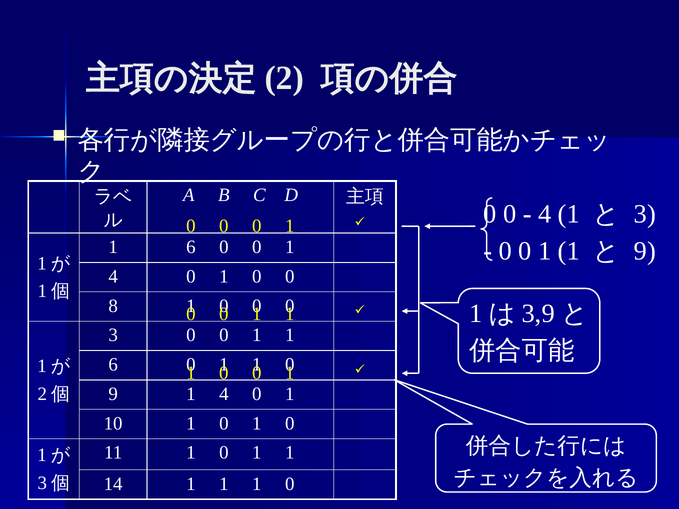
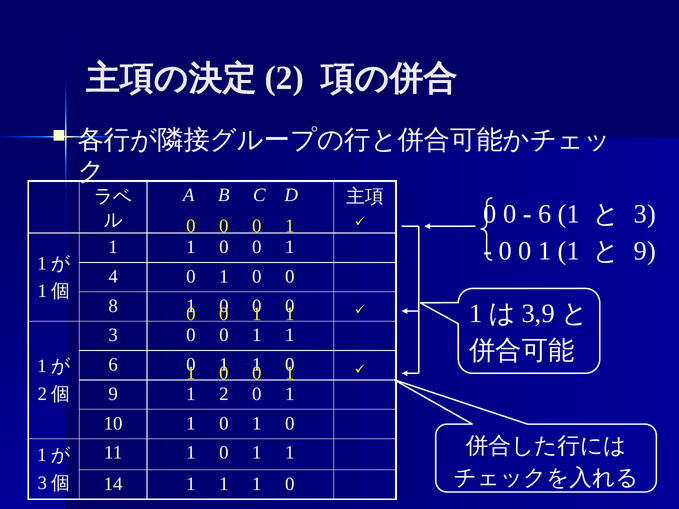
4: 4 -> 6 (545, 214)
6: 6 -> 1 (191, 247)
9 1 4: 4 -> 2 (224, 394)
